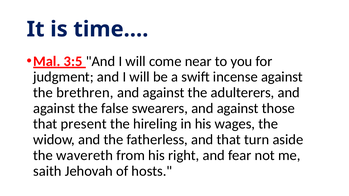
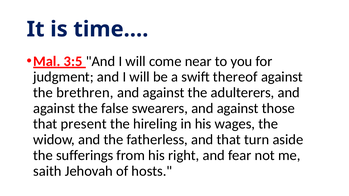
incense: incense -> thereof (235, 77)
wavereth: wavereth -> sufferings (85, 156)
